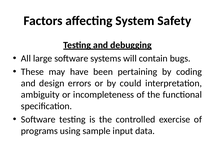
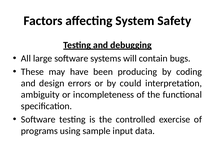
pertaining: pertaining -> producing (137, 72)
